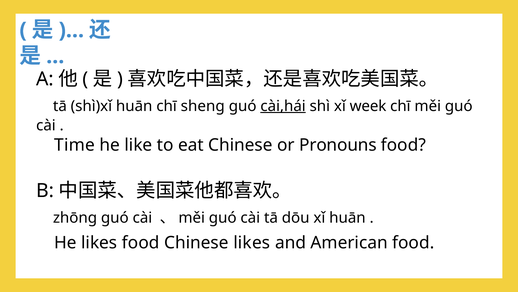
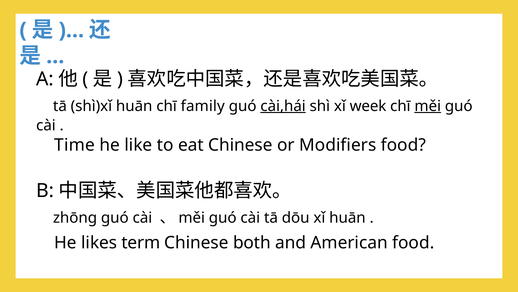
sheng: sheng -> family (203, 106)
měi underline: none -> present (428, 106)
Pronouns: Pronouns -> Modifiers (338, 145)
likes food: food -> term (141, 242)
Chinese likes: likes -> both (252, 242)
